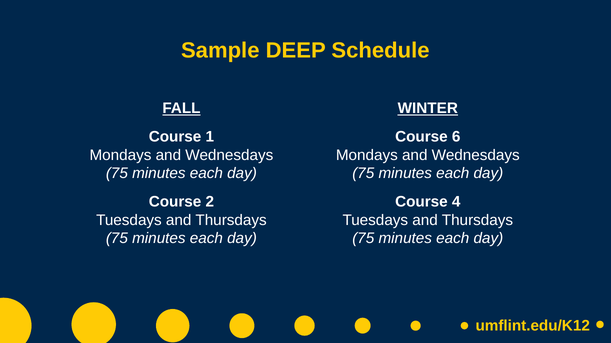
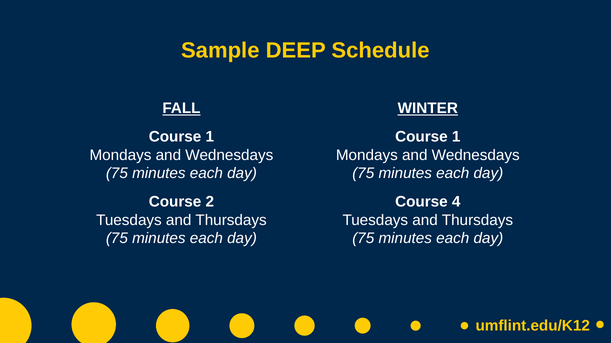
6: 6 -> 1 (456, 137)
